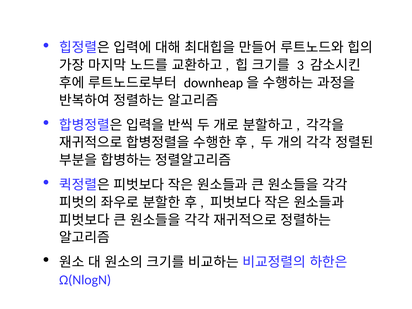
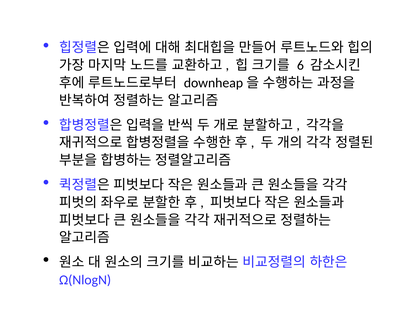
3: 3 -> 6 (300, 65)
